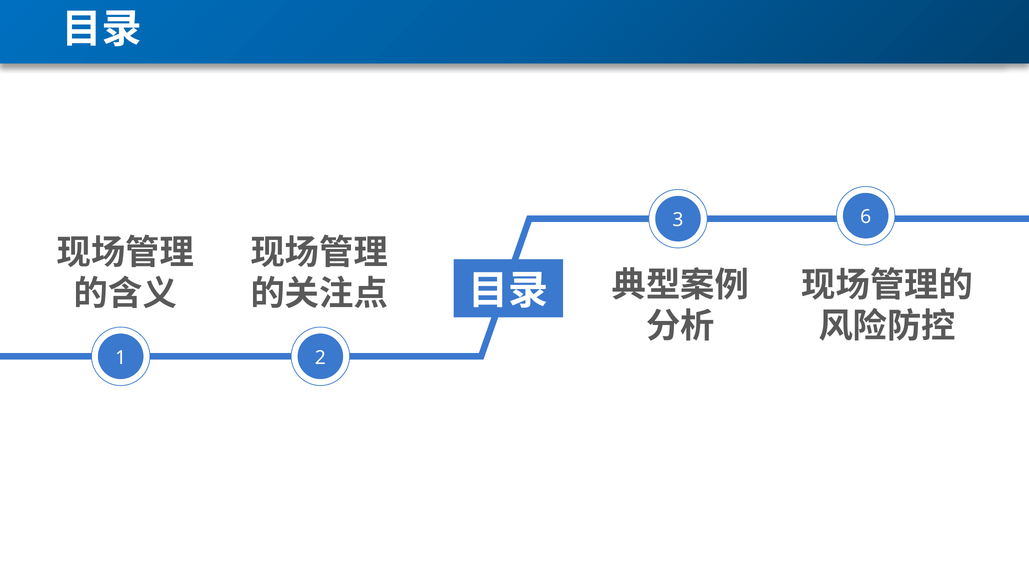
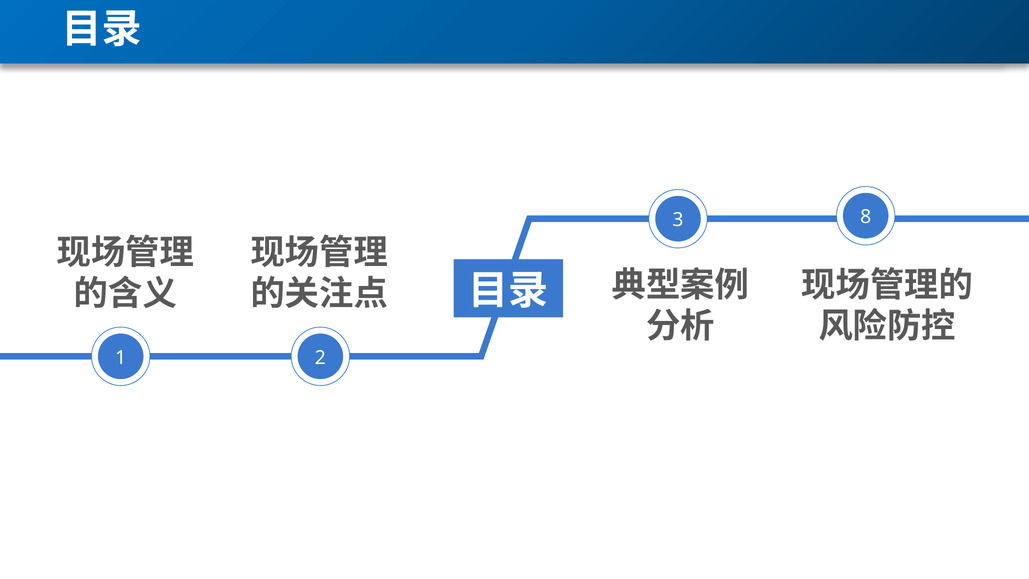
6: 6 -> 8 (866, 217)
